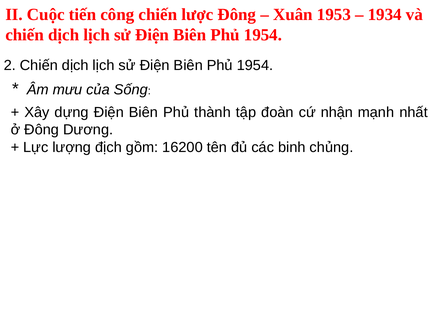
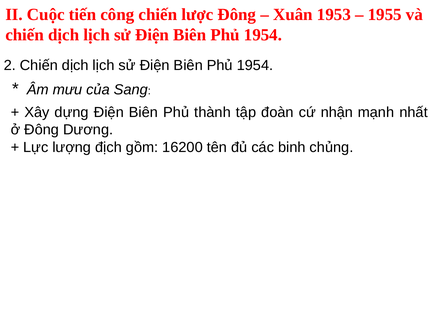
1934: 1934 -> 1955 (385, 15)
Sống: Sống -> Sang (131, 90)
